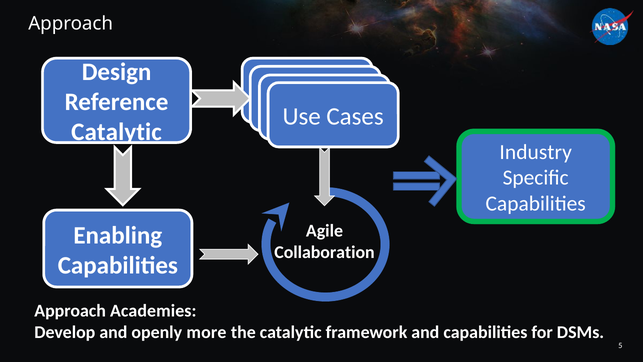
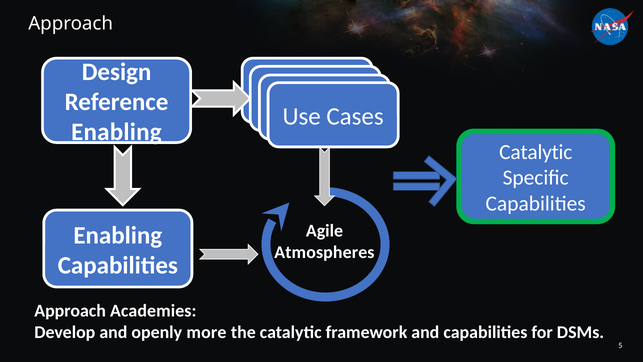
Catalytic: Catalytic -> Enabling (116, 132)
Industry: Industry -> Catalytic (536, 152)
Collaboration: Collaboration -> Atmospheres (324, 252)
